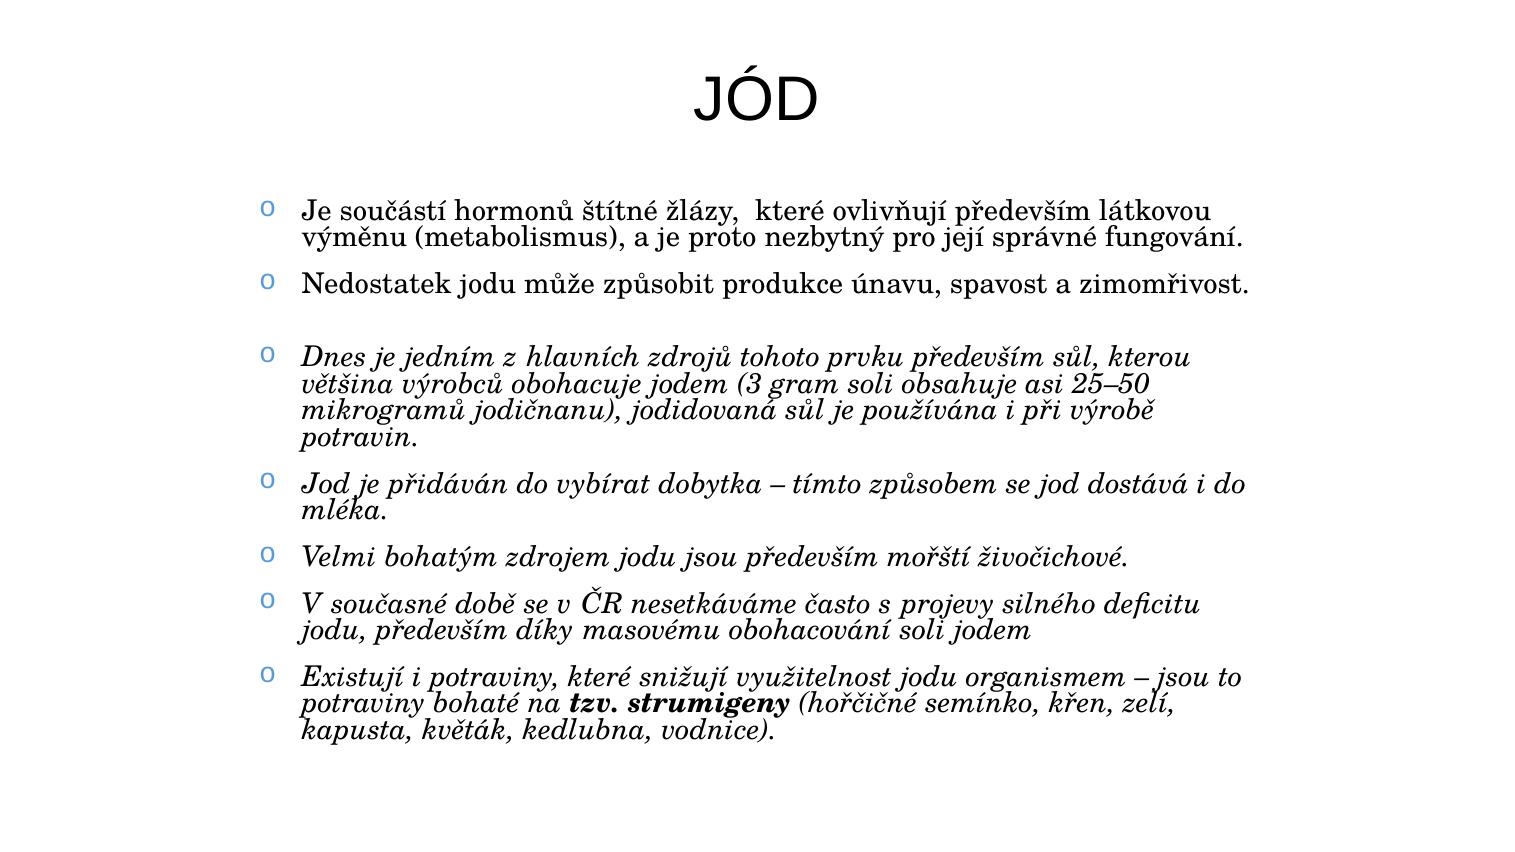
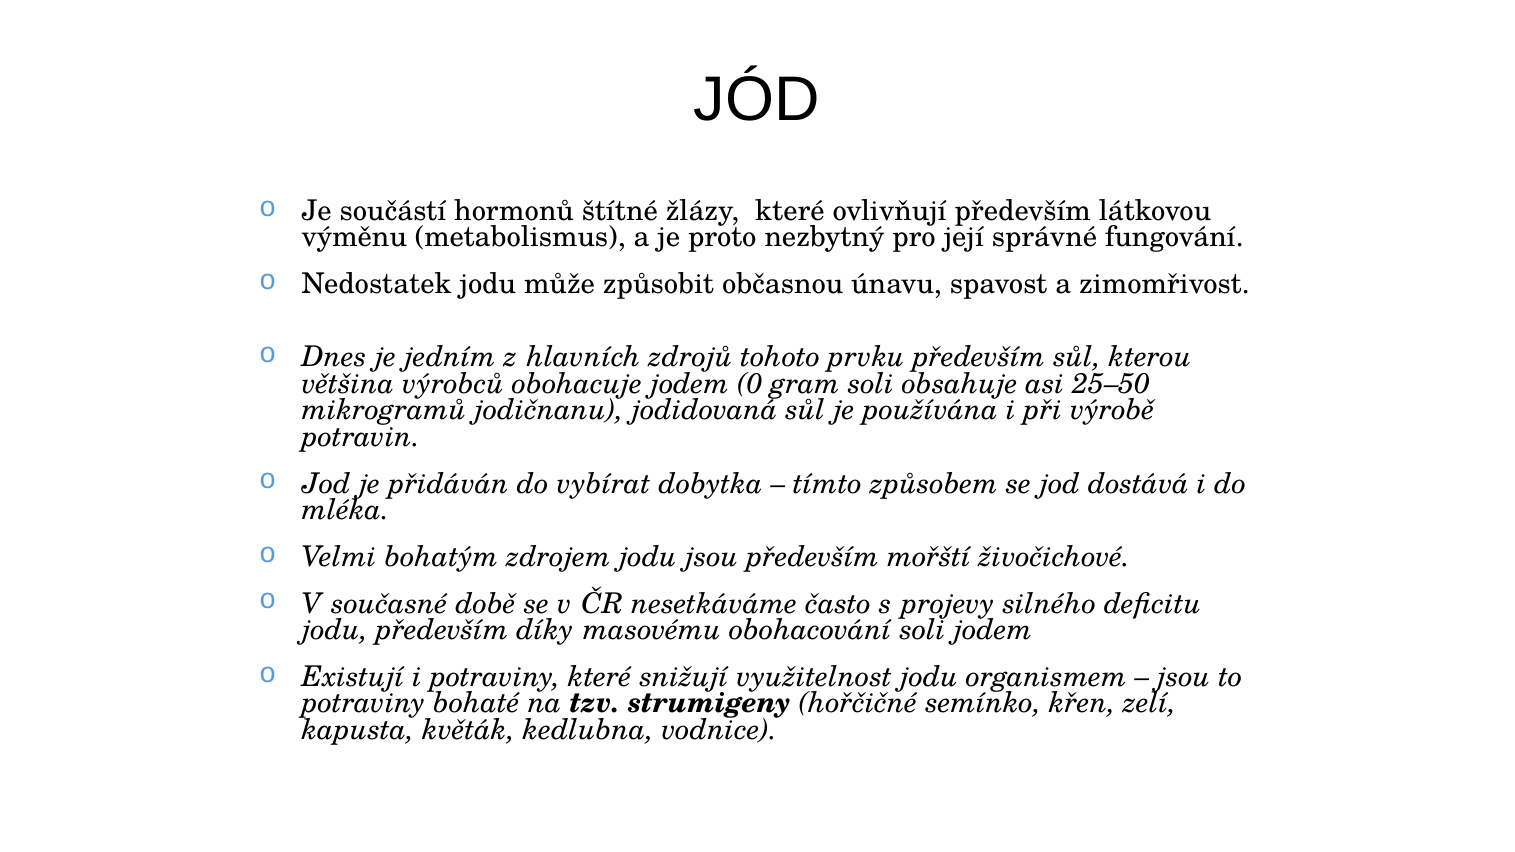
produkce: produkce -> občasnou (783, 284)
3: 3 -> 0 (750, 384)
